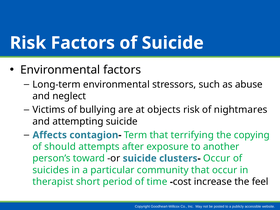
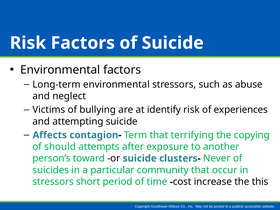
objects: objects -> identify (164, 110)
nightmares: nightmares -> experiences (241, 110)
clusters- Occur: Occur -> Never (217, 158)
therapist: therapist -> stressors (53, 182)
feel: feel -> this (260, 182)
